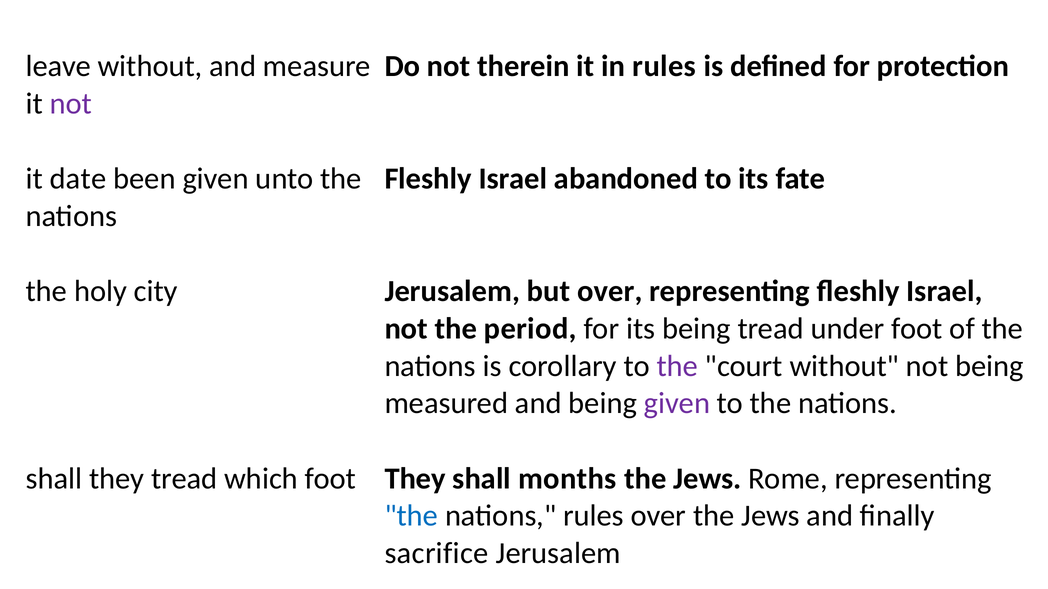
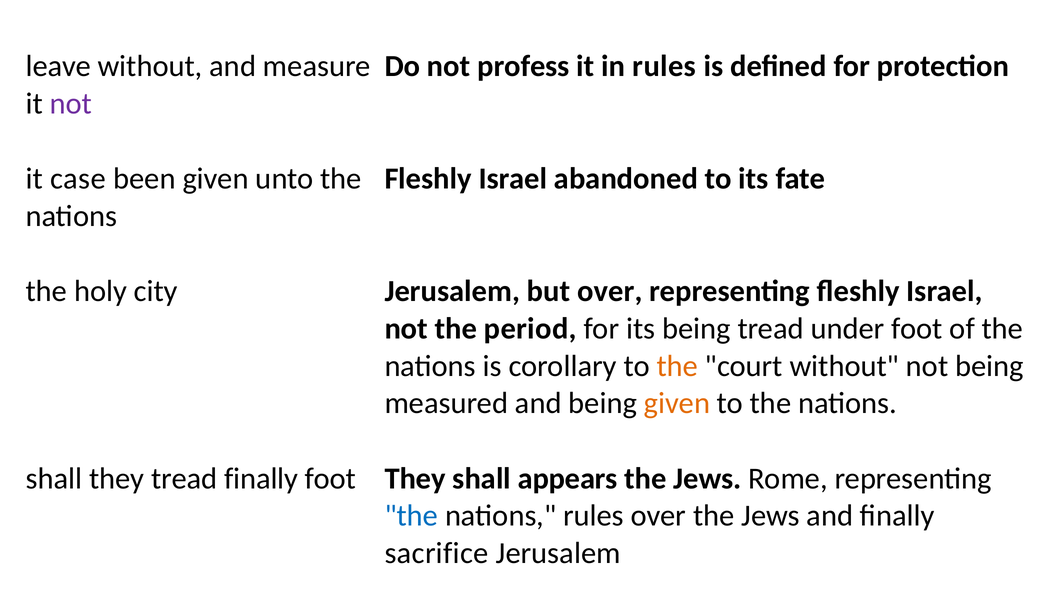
therein: therein -> profess (523, 66)
date: date -> case (78, 179)
the colour: purple -> orange (677, 366)
given colour: purple -> orange (677, 404)
tread which: which -> finally (261, 479)
months: months -> appears (568, 479)
